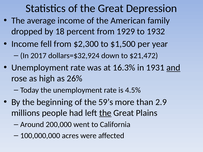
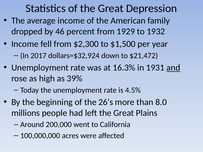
18: 18 -> 46 (60, 31)
26%: 26% -> 39% (75, 79)
59’s: 59’s -> 26’s (106, 102)
2.9: 2.9 -> 8.0 (161, 102)
the underline: present -> none (105, 113)
